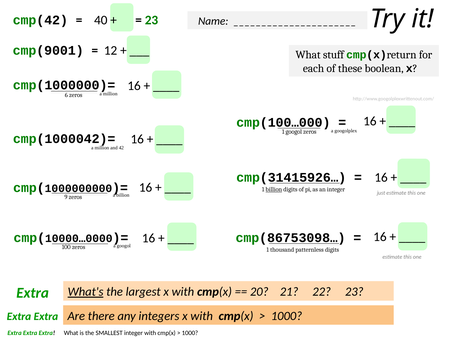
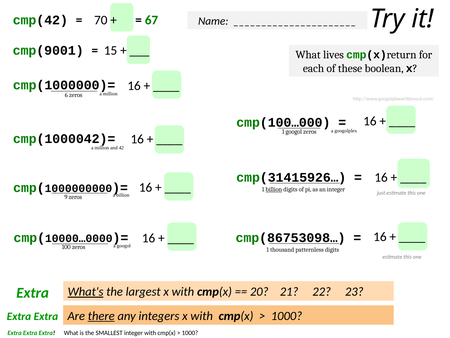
40: 40 -> 70 (101, 20)
23: 23 -> 67 (151, 20)
12: 12 -> 15 (111, 51)
stuff: stuff -> lives (333, 55)
there underline: none -> present (101, 315)
